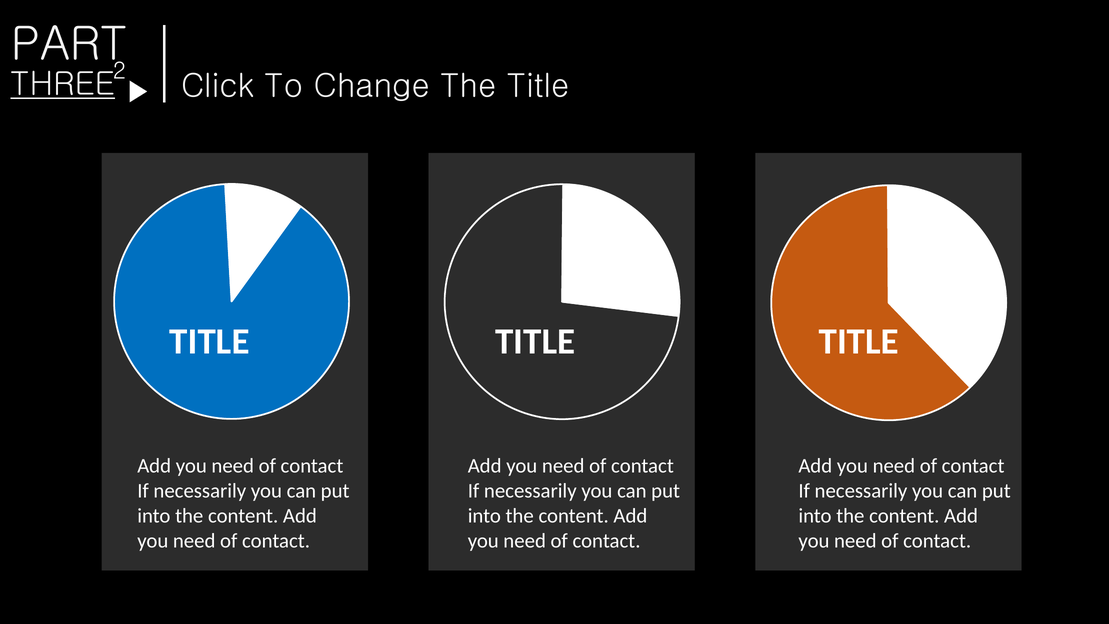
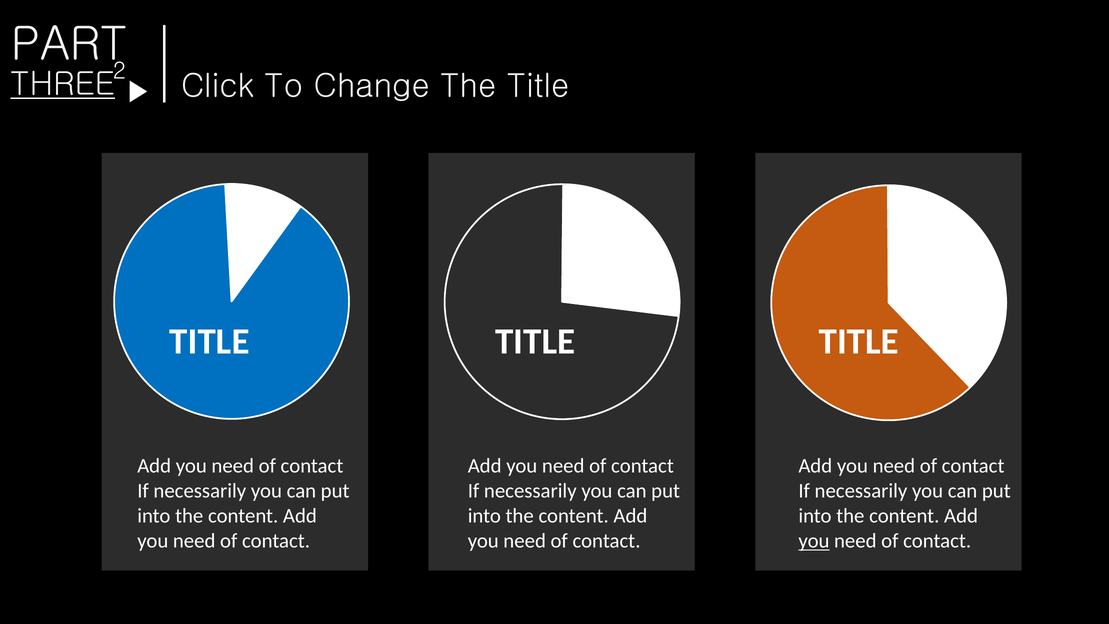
you underline: none -> present (814, 541)
